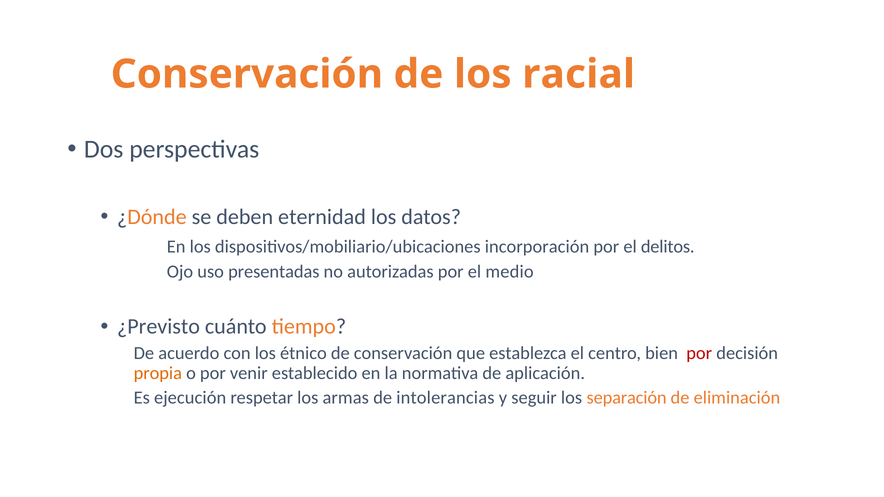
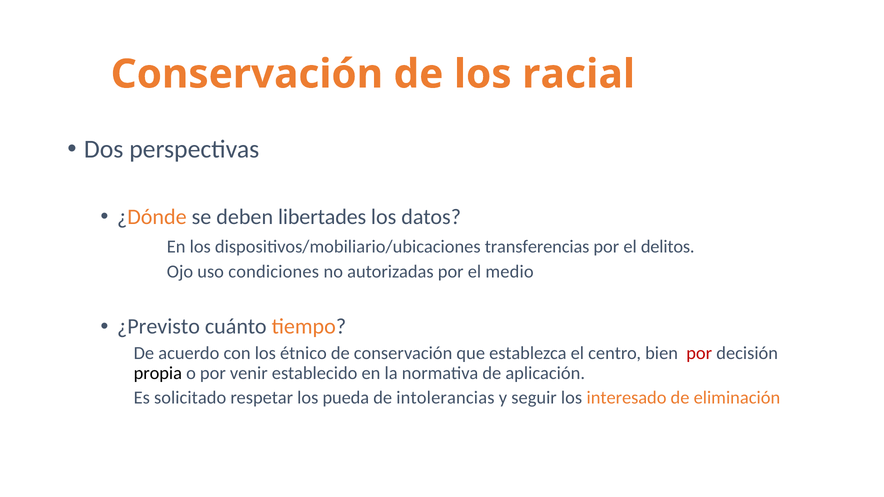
eternidad: eternidad -> libertades (322, 217)
incorporación: incorporación -> transferencias (537, 247)
presentadas: presentadas -> condiciones (274, 272)
propia colour: orange -> black (158, 373)
ejecución: ejecución -> solicitado (190, 398)
armas: armas -> pueda (346, 398)
separación: separación -> interesado (627, 398)
